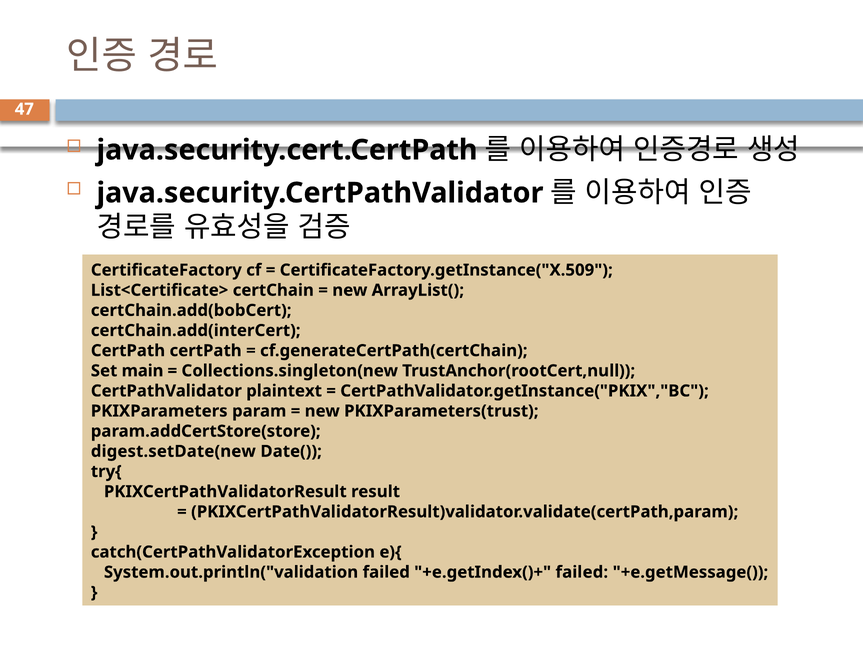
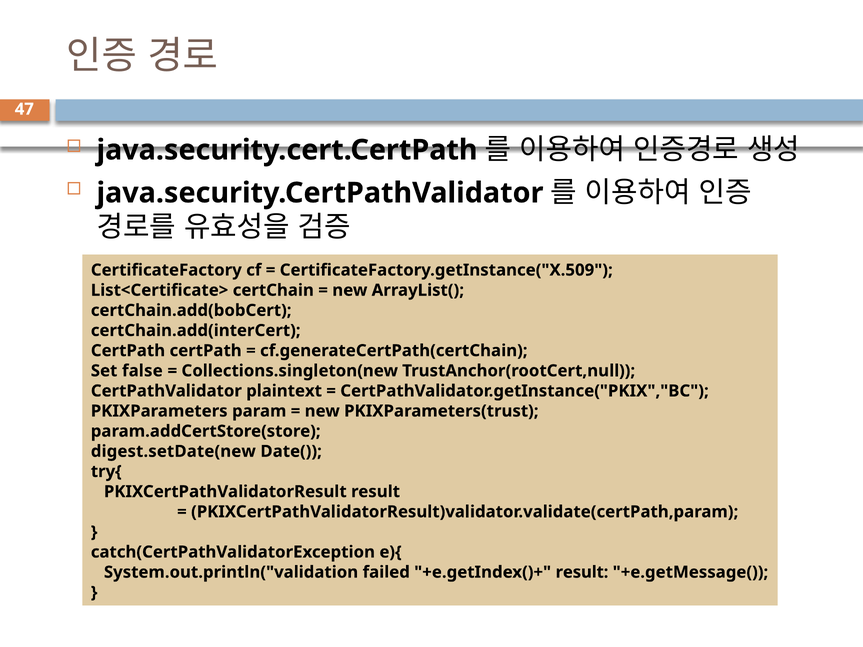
main: main -> false (142, 371)
+e.getIndex()+ failed: failed -> result (582, 572)
